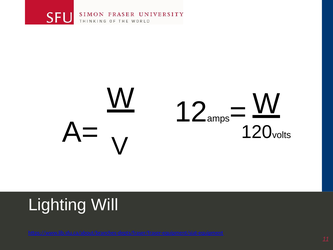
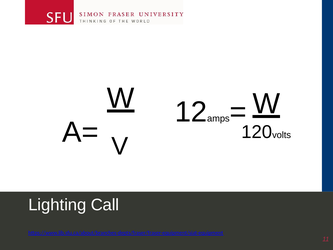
Will: Will -> Call (105, 205)
